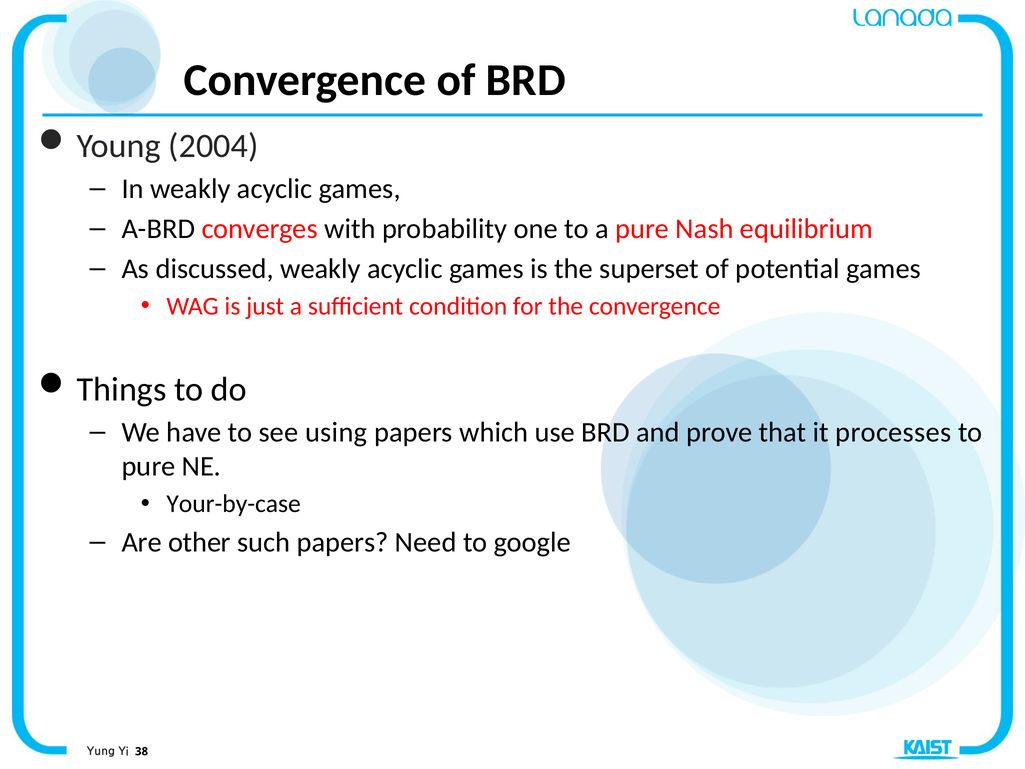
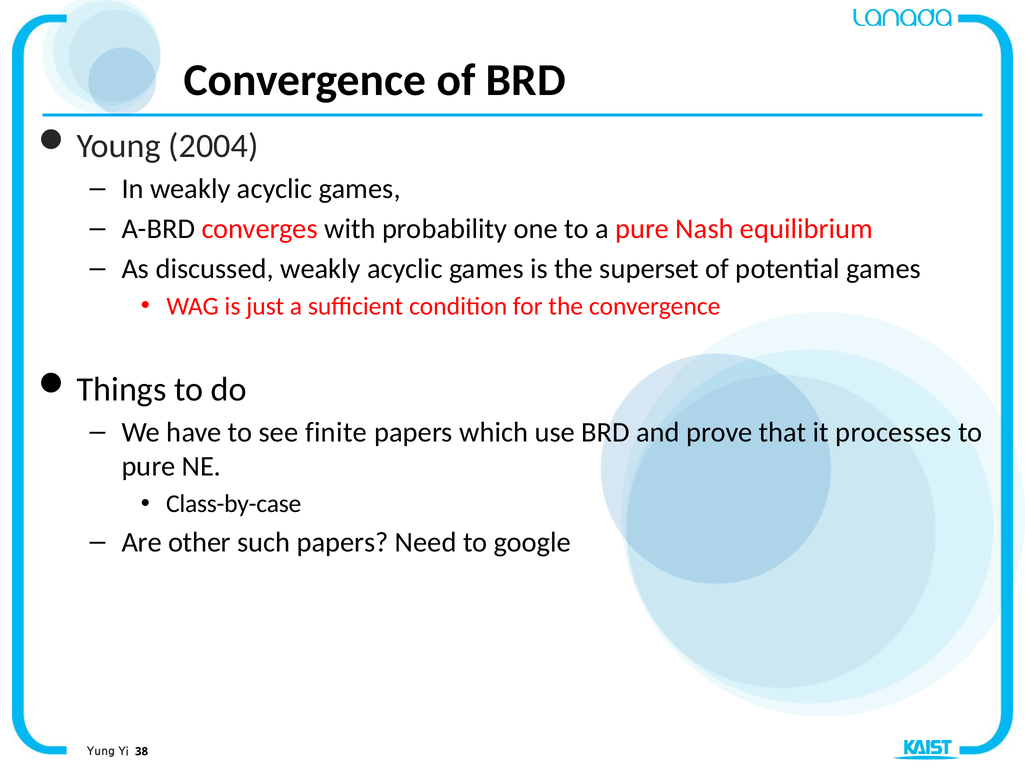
using: using -> finite (336, 432)
Your-by-case: Your-by-case -> Class-by-case (234, 504)
